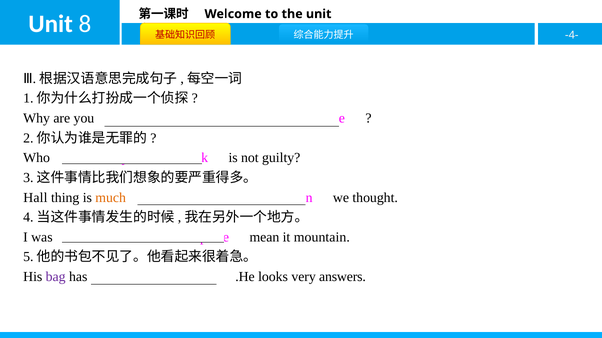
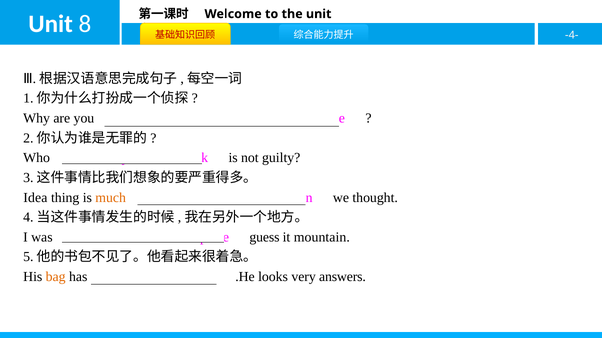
Hall: Hall -> Idea (35, 198)
mean: mean -> guess (264, 238)
bag colour: purple -> orange (56, 277)
